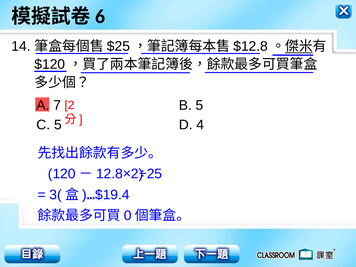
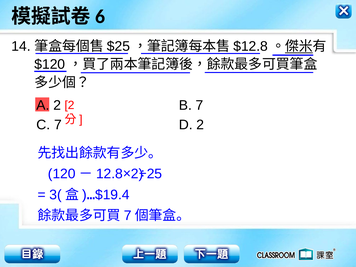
A 7: 7 -> 2 (57, 105)
B 5: 5 -> 7 (200, 105)
C 5: 5 -> 7 (58, 125)
D 4: 4 -> 2 (200, 125)
0: 0 -> 7 (128, 216)
